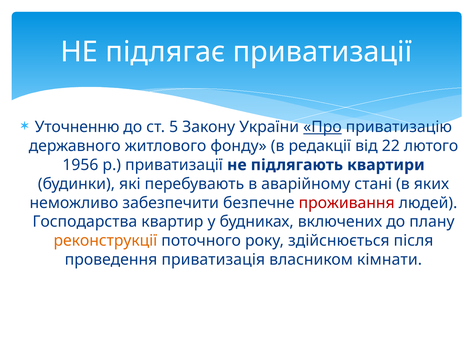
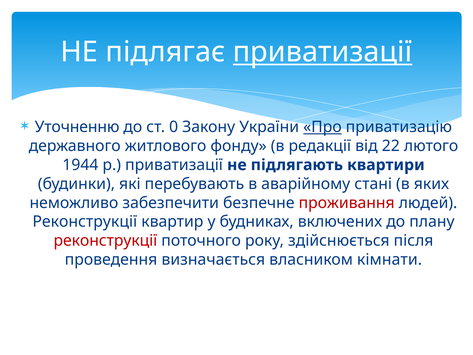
приватизації underline: none -> present (323, 52)
5: 5 -> 0 (174, 127)
1956: 1956 -> 1944 (80, 165)
Господарства: Господарства -> Реконструкції (85, 222)
реконструкції colour: orange -> red (105, 241)
приватизація: приватизація -> визначається (213, 259)
